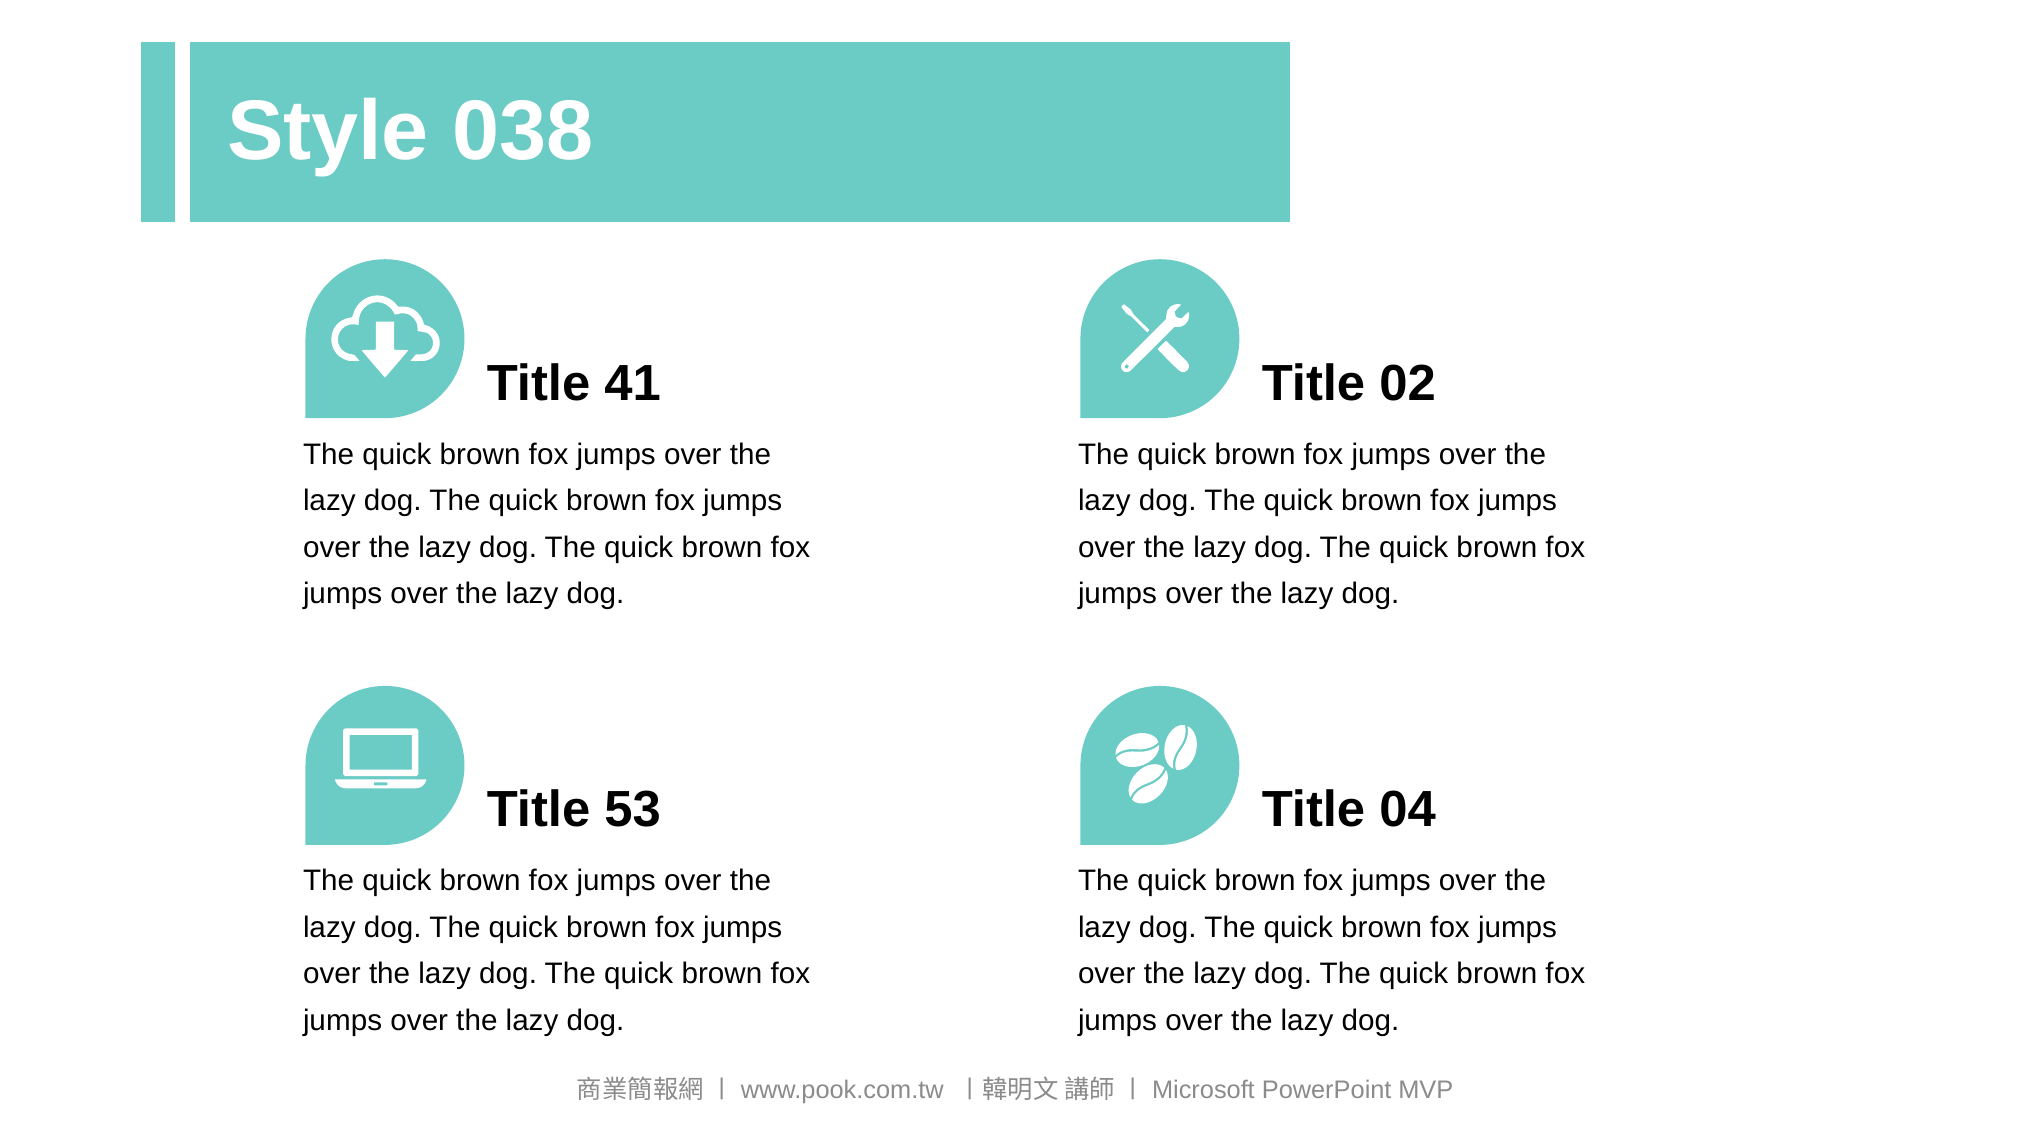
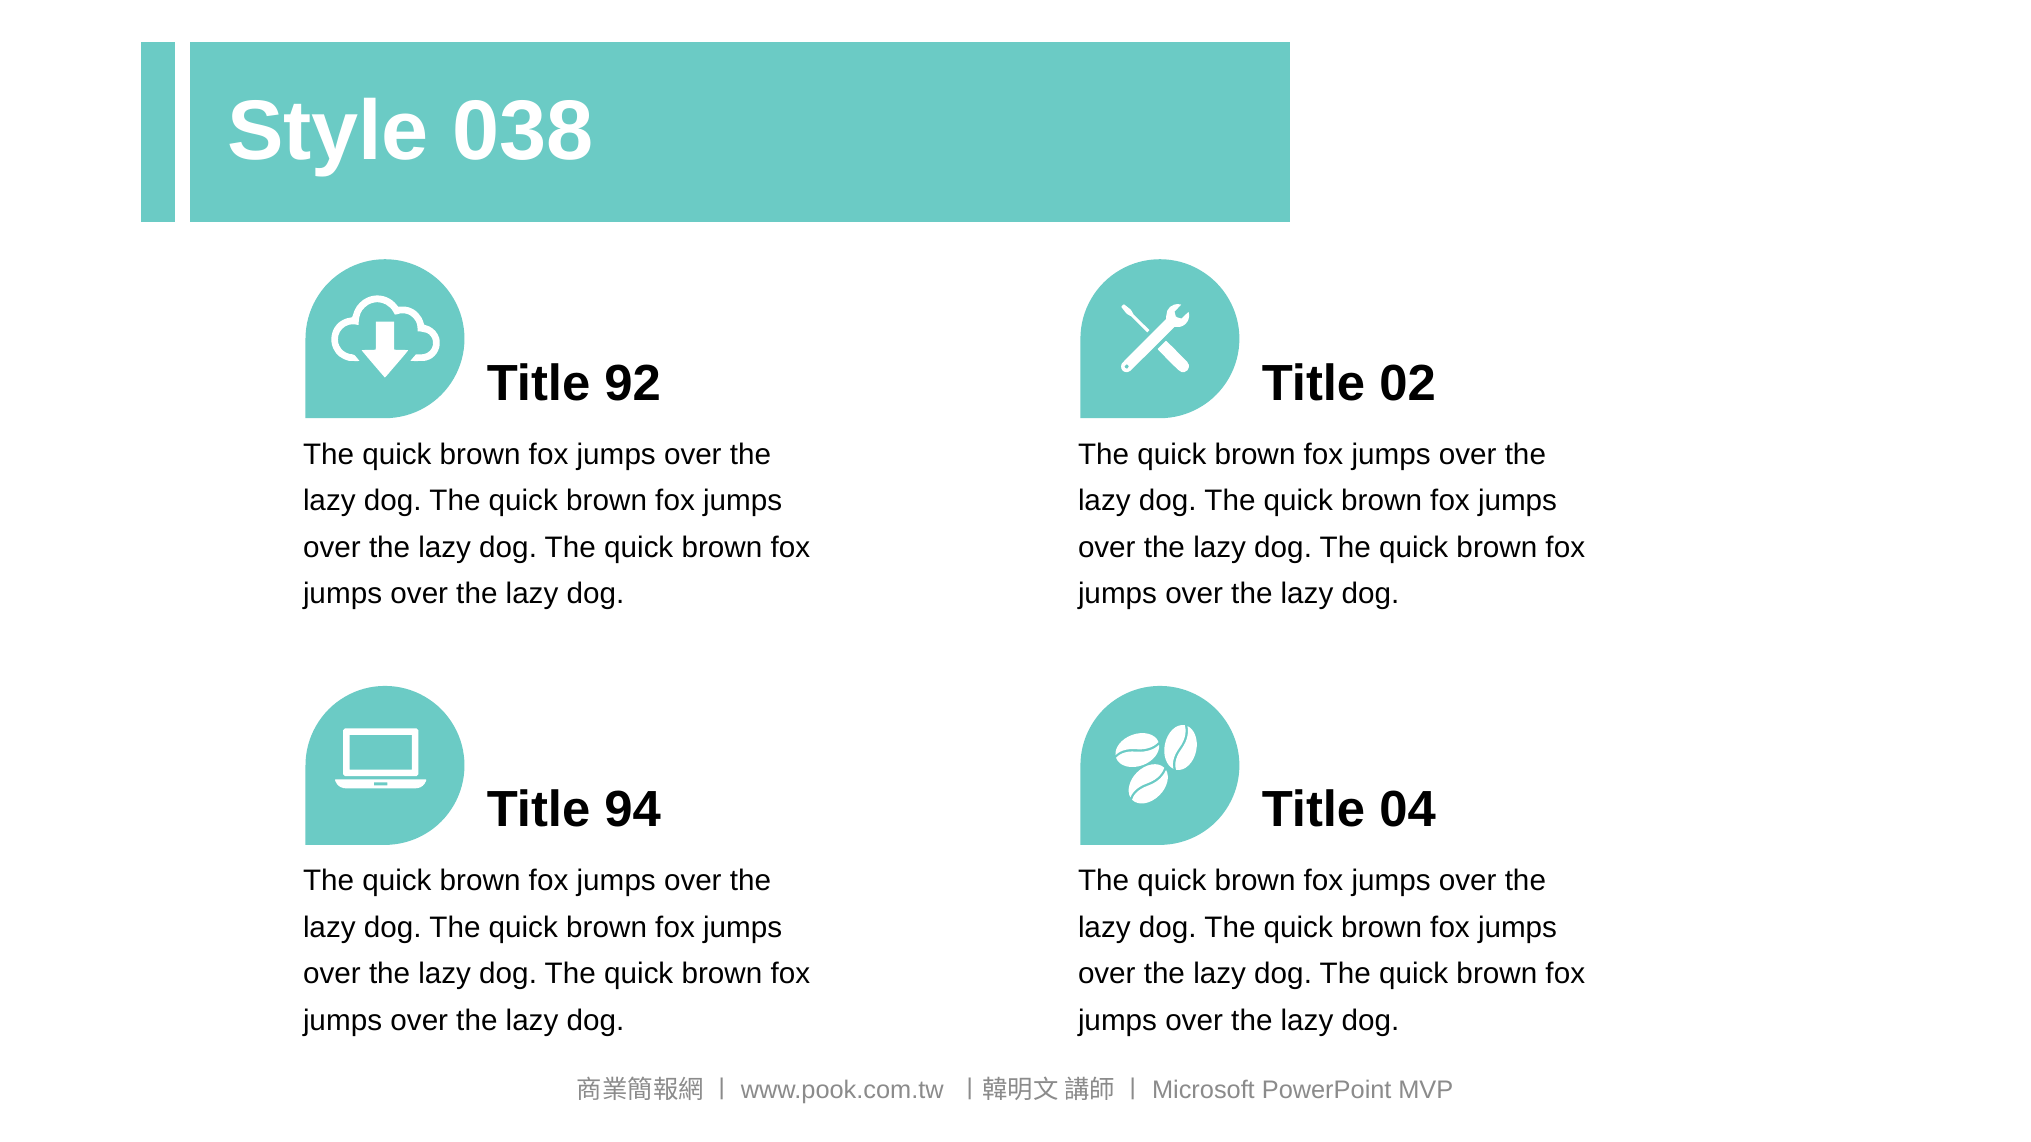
41: 41 -> 92 (633, 384)
53: 53 -> 94 (633, 811)
